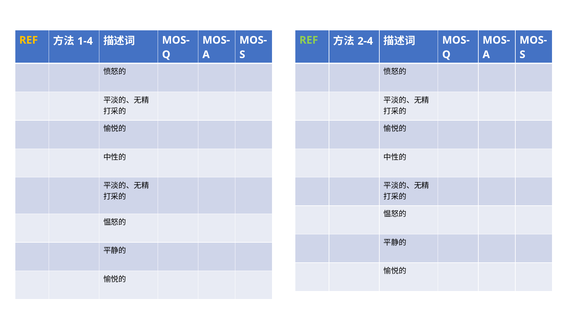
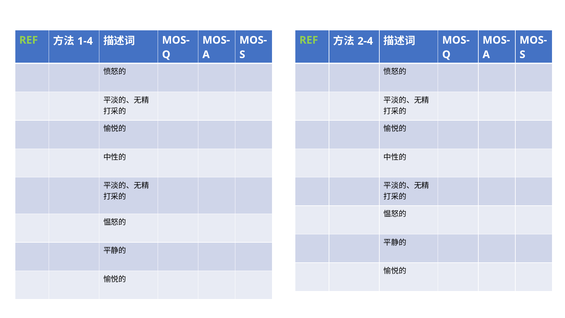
REF colour: yellow -> light green (29, 40)
